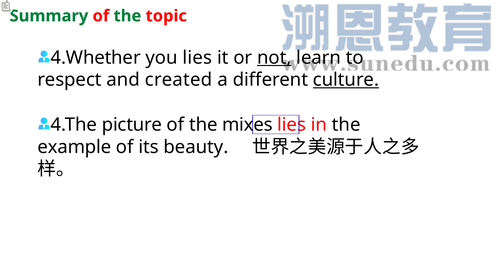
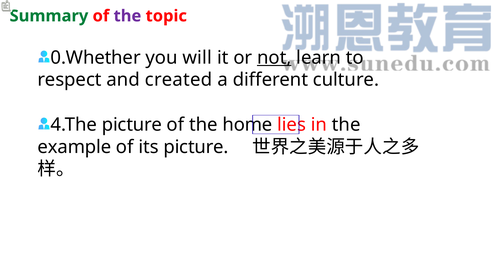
the colour: green -> purple (127, 16)
4.Whether: 4.Whether -> 0.Whether (96, 58)
you lies: lies -> will (197, 58)
culture underline: present -> none (346, 80)
mixes: mixes -> home (247, 125)
its beauty: beauty -> picture (196, 147)
